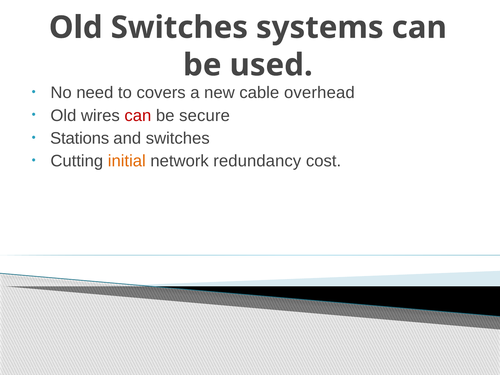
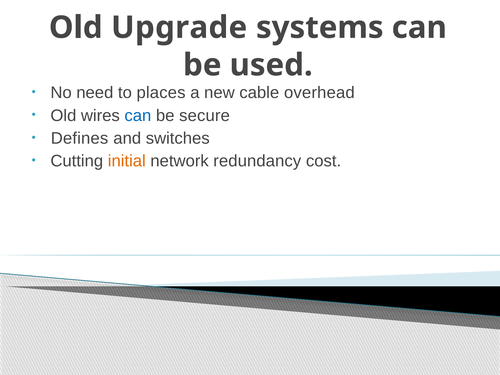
Old Switches: Switches -> Upgrade (179, 28)
covers: covers -> places (161, 93)
can colour: red -> blue (138, 116)
Stations: Stations -> Defines (80, 138)
